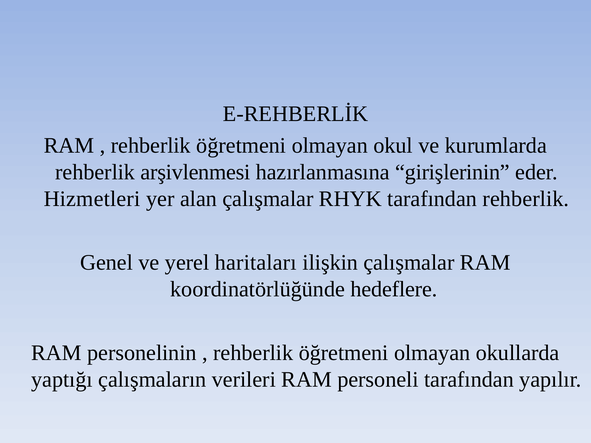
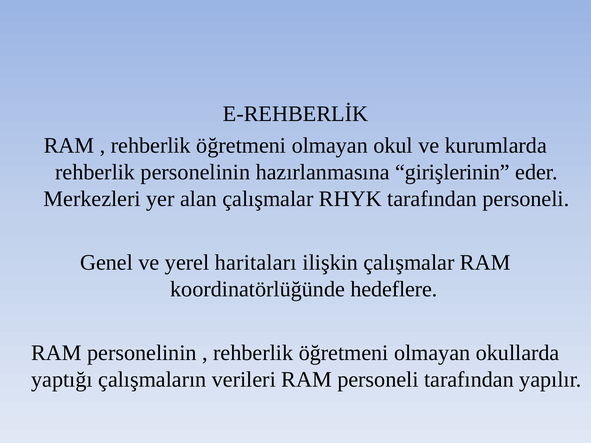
rehberlik arşivlenmesi: arşivlenmesi -> personelinin (195, 172)
Hizmetleri: Hizmetleri -> Merkezleri (92, 199)
tarafından rehberlik: rehberlik -> personeli (526, 199)
